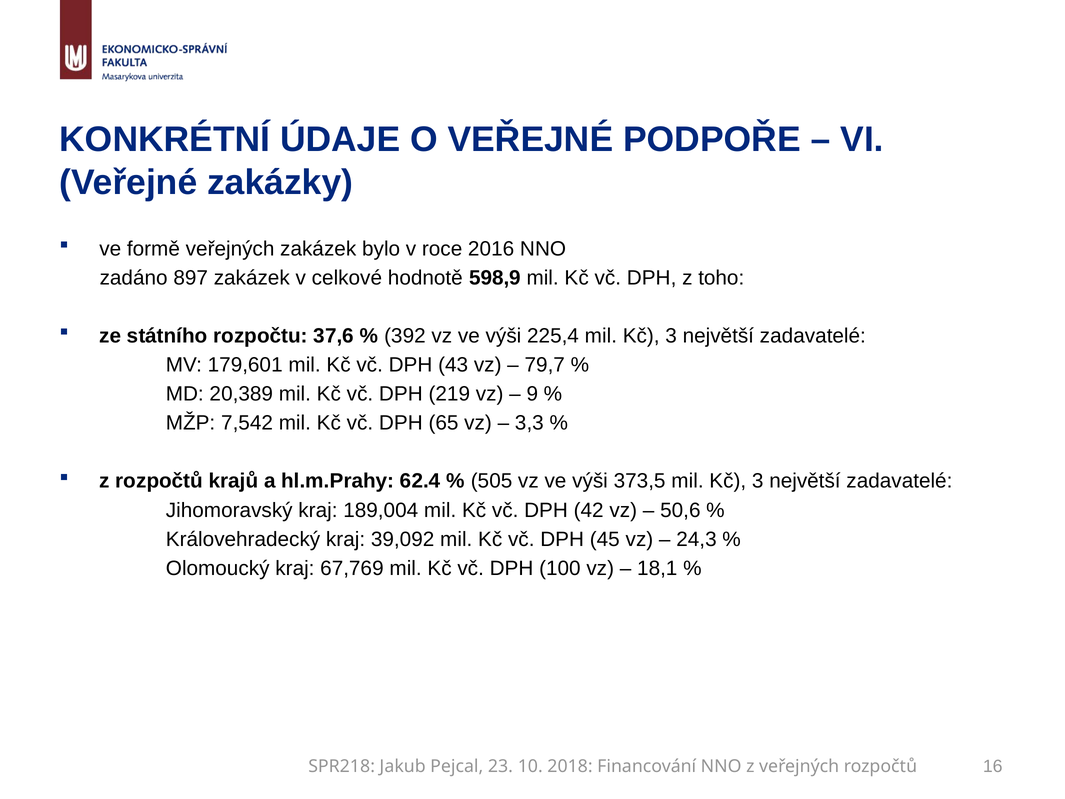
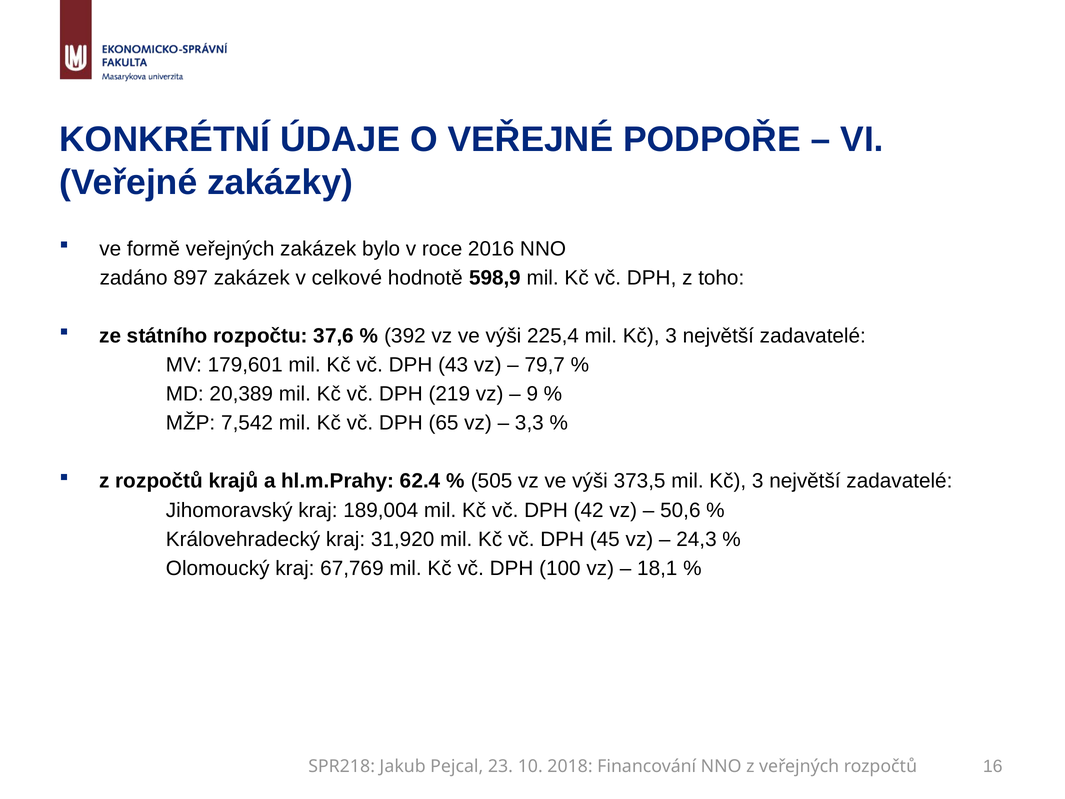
39,092: 39,092 -> 31,920 (403, 539)
